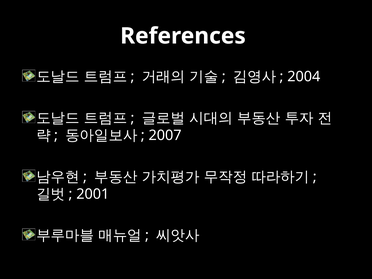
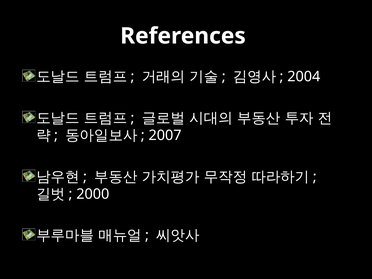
2001: 2001 -> 2000 (93, 194)
